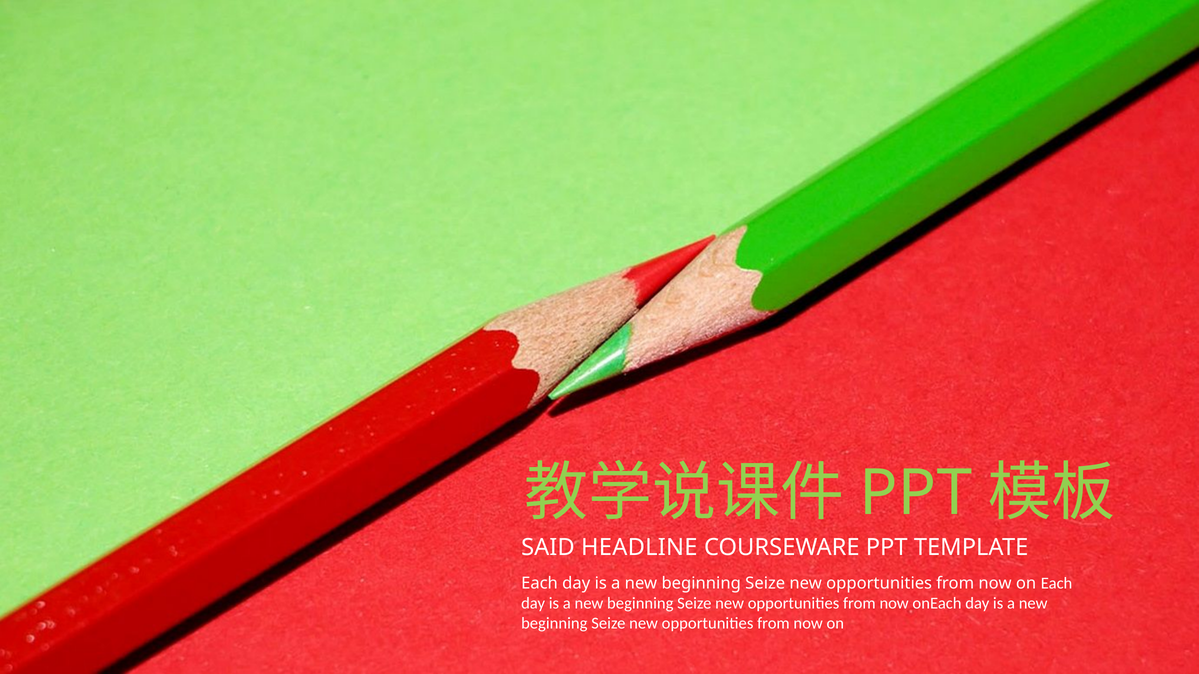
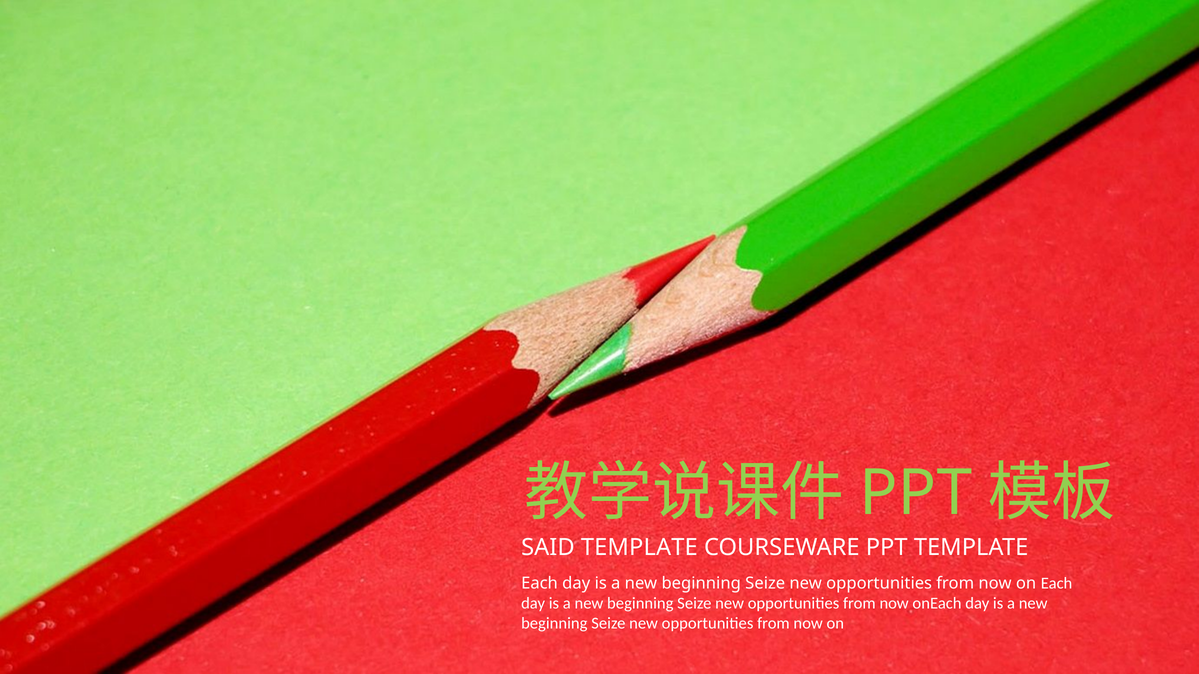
SAID HEADLINE: HEADLINE -> TEMPLATE (639, 548)
